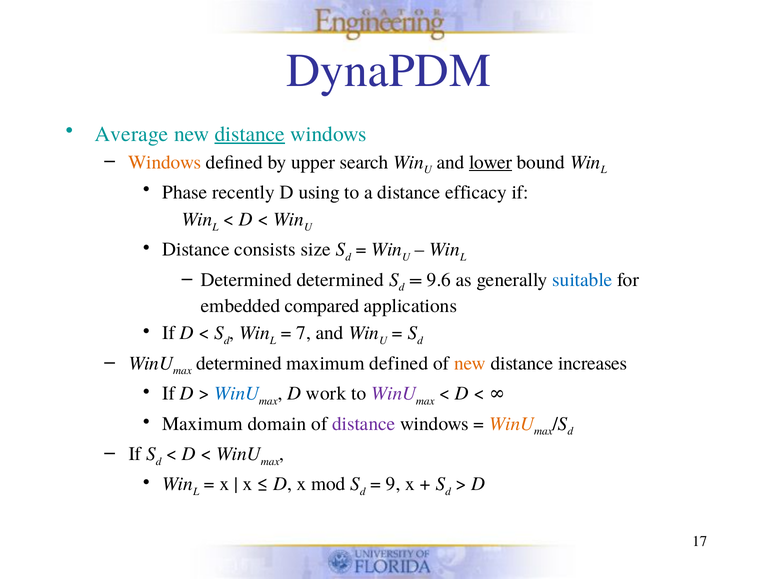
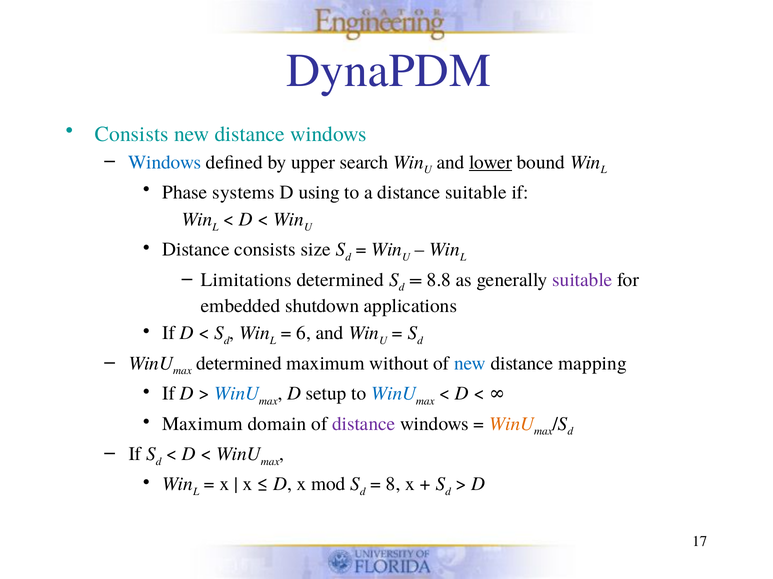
Average: Average -> Consists (132, 134)
distance underline: present -> none (250, 134)
Windows colour: orange -> blue (165, 162)
recently: recently -> systems (244, 193)
distance efficacy: efficacy -> suitable (476, 193)
Determined: Determined -> Limitations (246, 280)
9.6: 9.6 -> 8.8 (439, 280)
suitable colour: blue -> purple (582, 280)
compared: compared -> shutdown (322, 306)
7: 7 -> 6 (304, 334)
maximum defined: defined -> without (399, 364)
new colour: orange -> blue (470, 364)
increases: increases -> mapping (593, 364)
work: work -> setup (326, 394)
WinU colour: purple -> blue (394, 394)
9: 9 -> 8 (393, 485)
